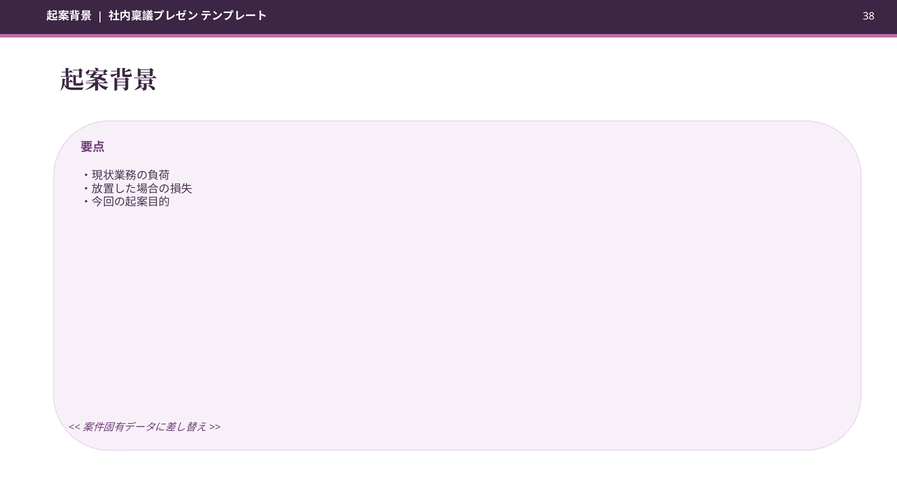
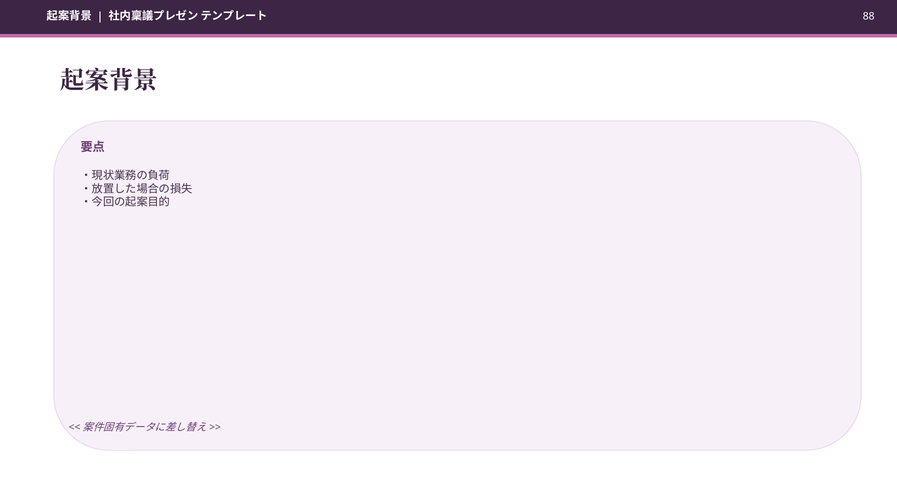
38: 38 -> 88 (869, 16)
